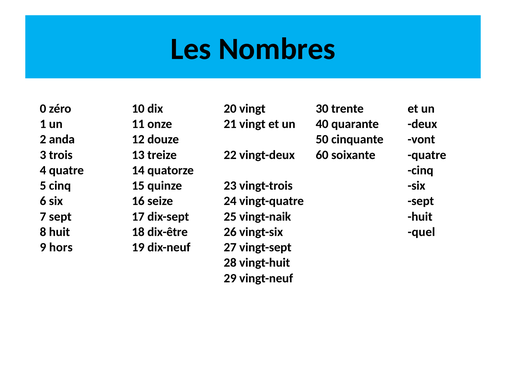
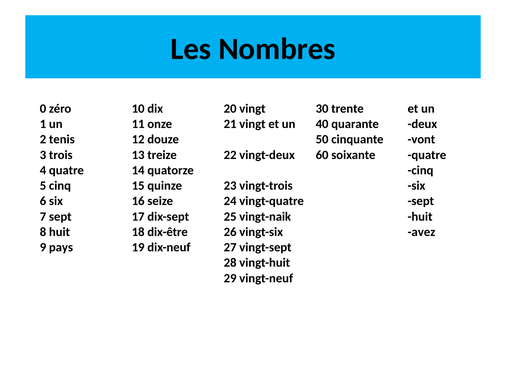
anda: anda -> tenis (62, 140)
quel: quel -> avez (421, 232)
hors: hors -> pays (61, 248)
